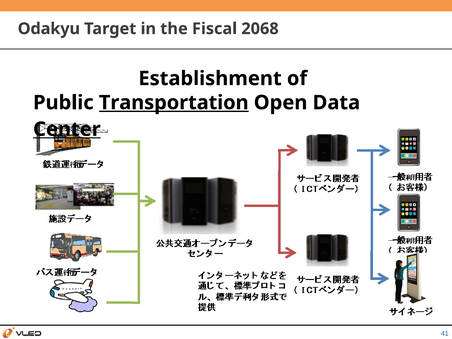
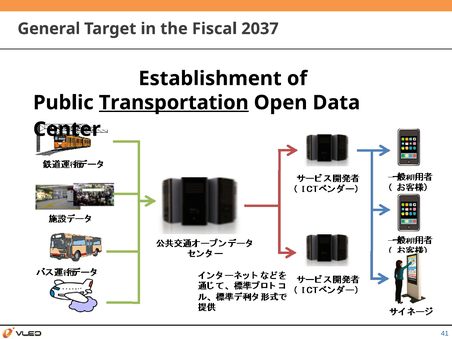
Odakyu: Odakyu -> General (49, 29)
2068: 2068 -> 2037 (260, 29)
Center underline: present -> none (67, 129)
